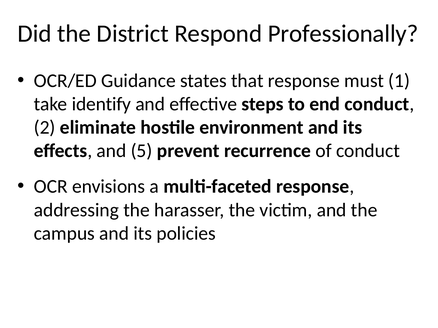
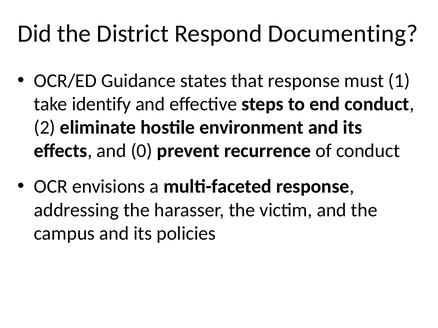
Professionally: Professionally -> Documenting (343, 34)
5: 5 -> 0 (142, 151)
